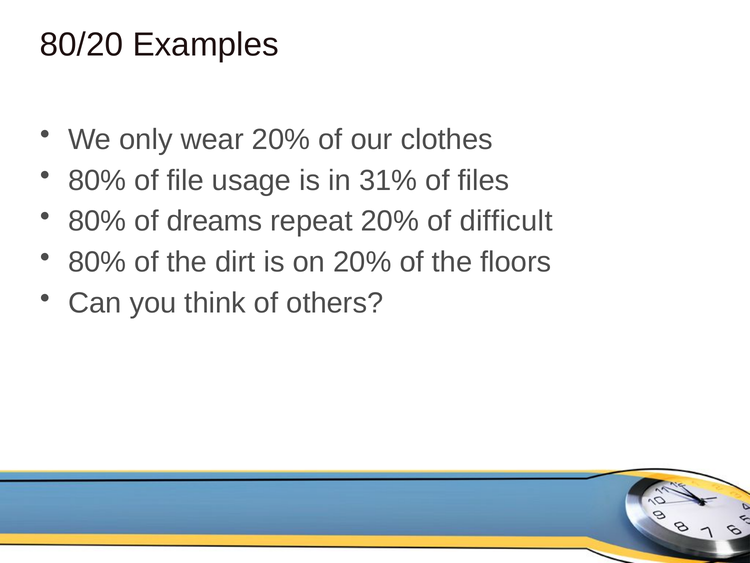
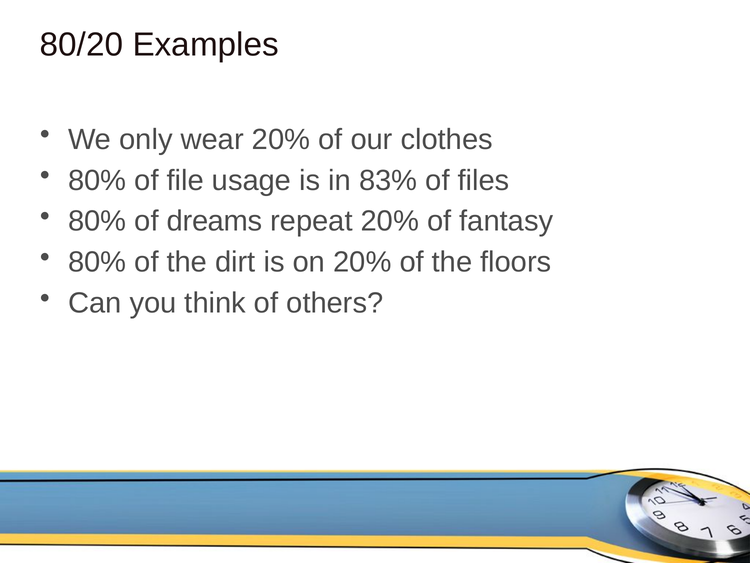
31%: 31% -> 83% (388, 180)
difficult: difficult -> fantasy (506, 221)
